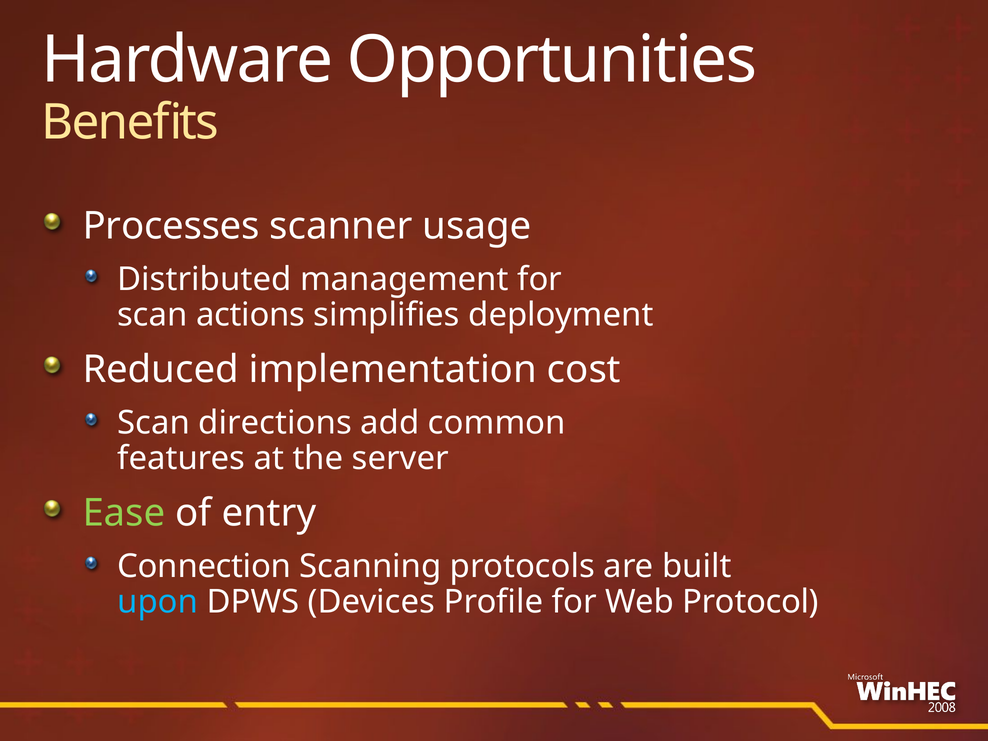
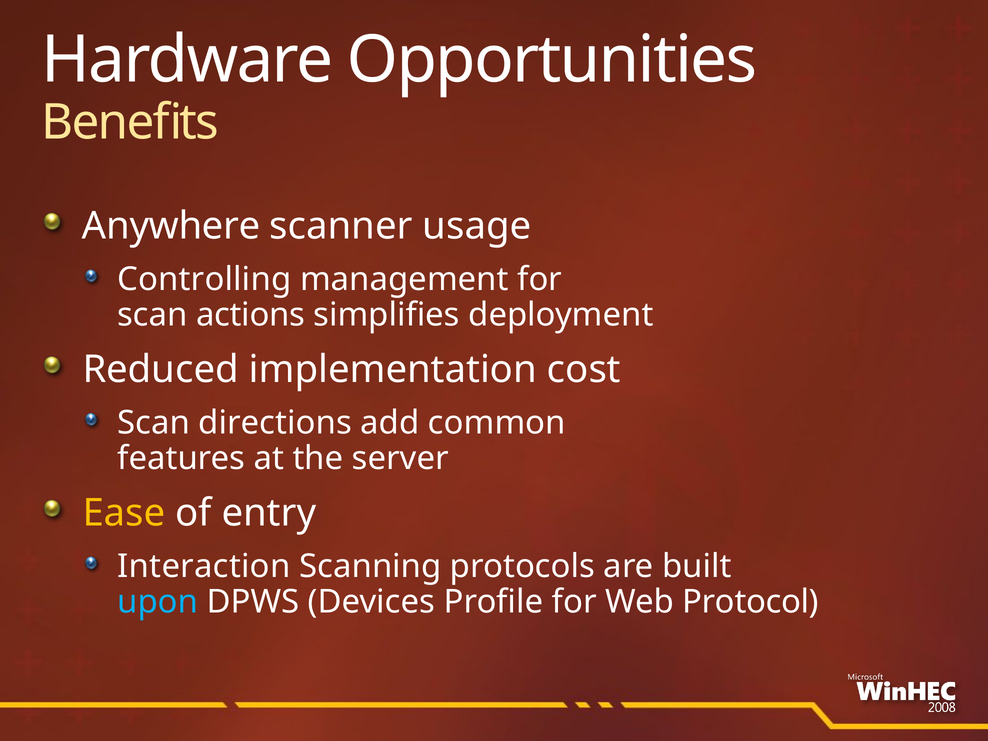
Processes: Processes -> Anywhere (171, 226)
Distributed: Distributed -> Controlling (204, 279)
Ease colour: light green -> yellow (124, 513)
Connection: Connection -> Interaction (204, 566)
